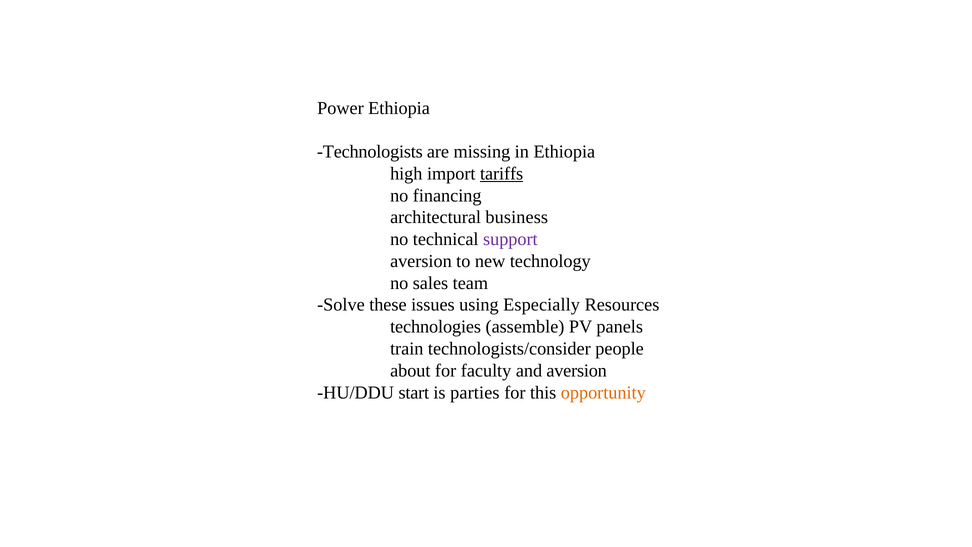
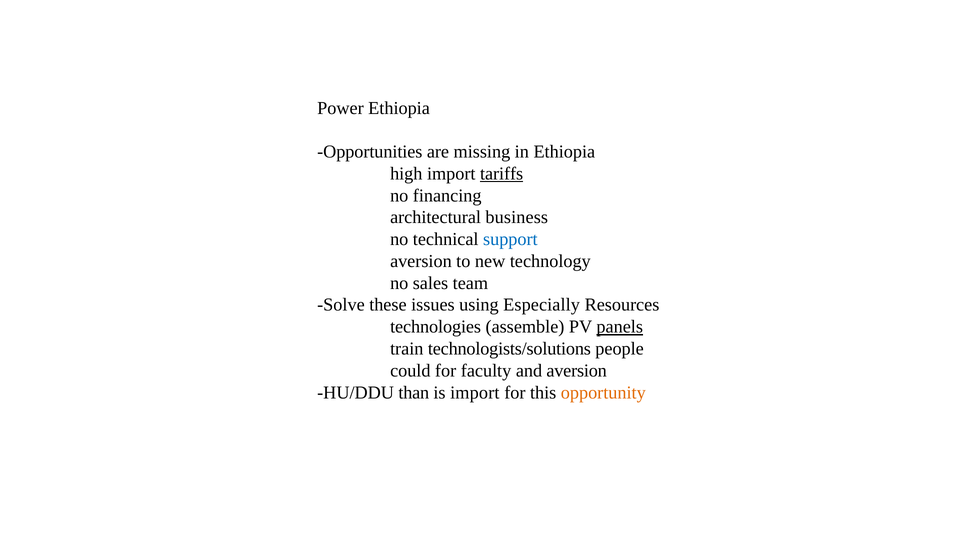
Technologists: Technologists -> Opportunities (370, 152)
support colour: purple -> blue (510, 239)
panels underline: none -> present (620, 327)
technologists/consider: technologists/consider -> technologists/solutions (509, 349)
about: about -> could (410, 370)
start: start -> than (414, 392)
is parties: parties -> import (475, 392)
